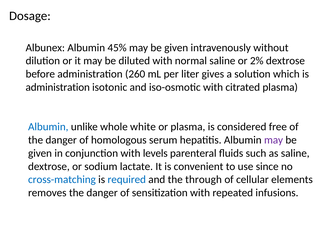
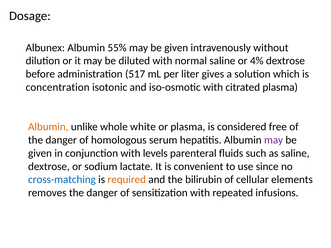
45%: 45% -> 55% (117, 48)
2%: 2% -> 4% (257, 61)
260: 260 -> 517 (135, 74)
administration: administration -> concentration (58, 87)
Albumin colour: blue -> orange (48, 127)
required colour: blue -> orange (127, 180)
through: through -> bilirubin (204, 180)
